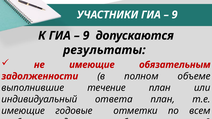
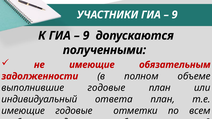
результаты: результаты -> полученными (104, 50)
выполнившие течение: течение -> годовые (106, 88)
